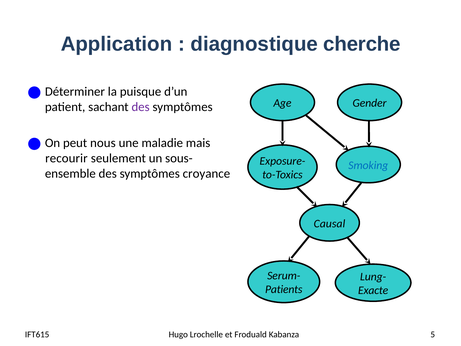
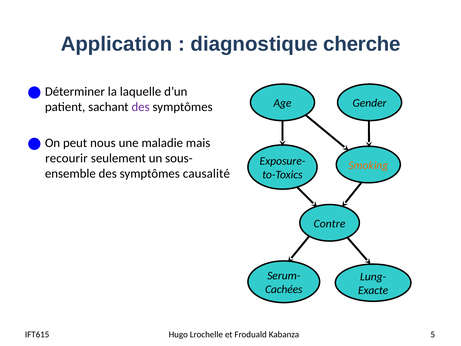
puisque: puisque -> laquelle (141, 92)
Smoking colour: blue -> orange (368, 165)
croyance: croyance -> causalité (206, 174)
Causal: Causal -> Contre (329, 223)
Patients: Patients -> Cachées (284, 289)
